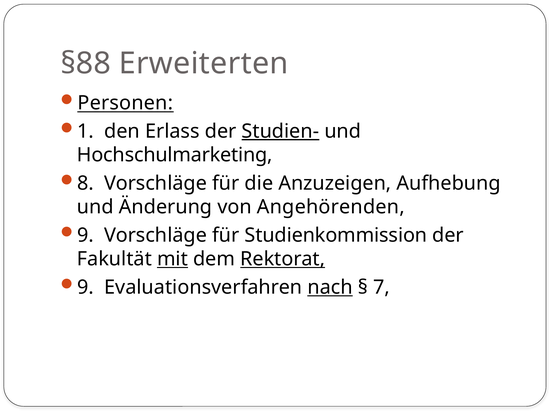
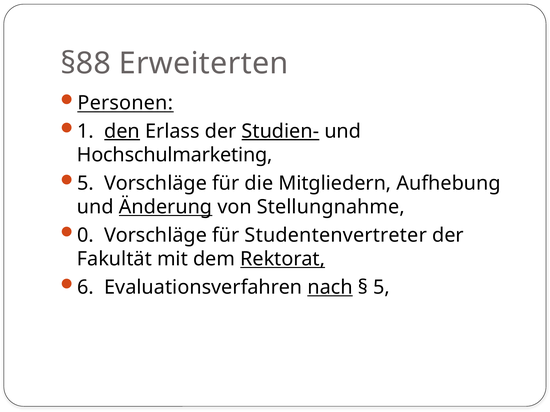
den underline: none -> present (122, 131)
8: 8 -> 5 (86, 183)
Anzuzeigen: Anzuzeigen -> Mitgliedern (335, 183)
Änderung underline: none -> present (166, 207)
Angehörenden: Angehörenden -> Stellungnahme (331, 207)
9: 9 -> 0 (86, 236)
Studienkommission: Studienkommission -> Studentenvertreter (336, 236)
mit underline: present -> none (172, 259)
9: 9 -> 6 (86, 288)
7: 7 -> 5 (382, 288)
